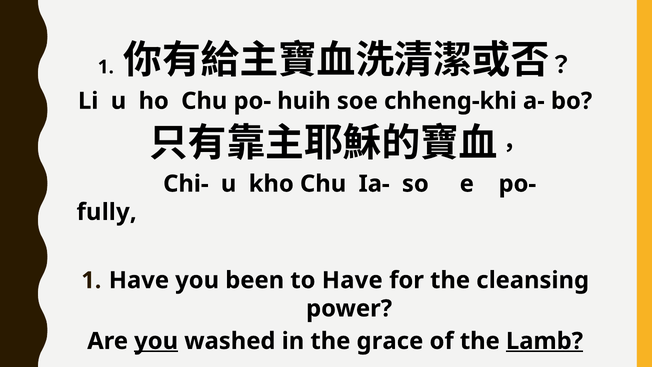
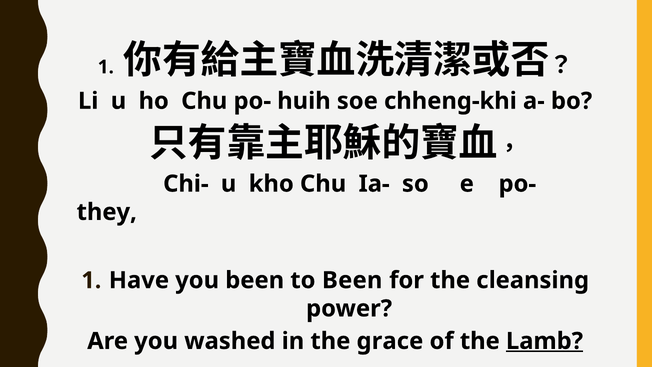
fully: fully -> they (107, 212)
to Have: Have -> Been (352, 280)
you underline: present -> none (156, 341)
